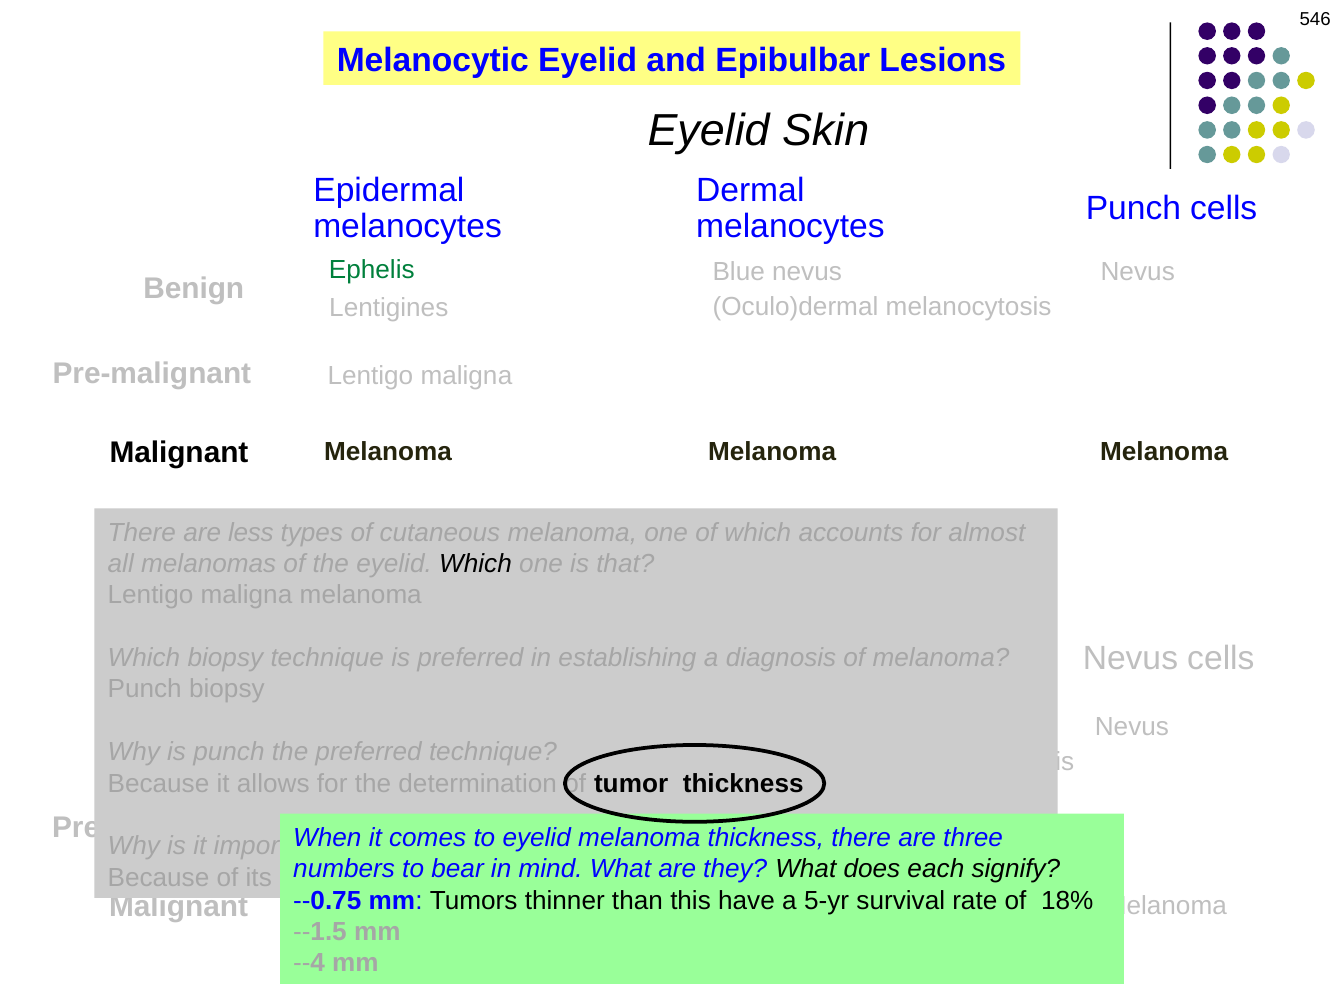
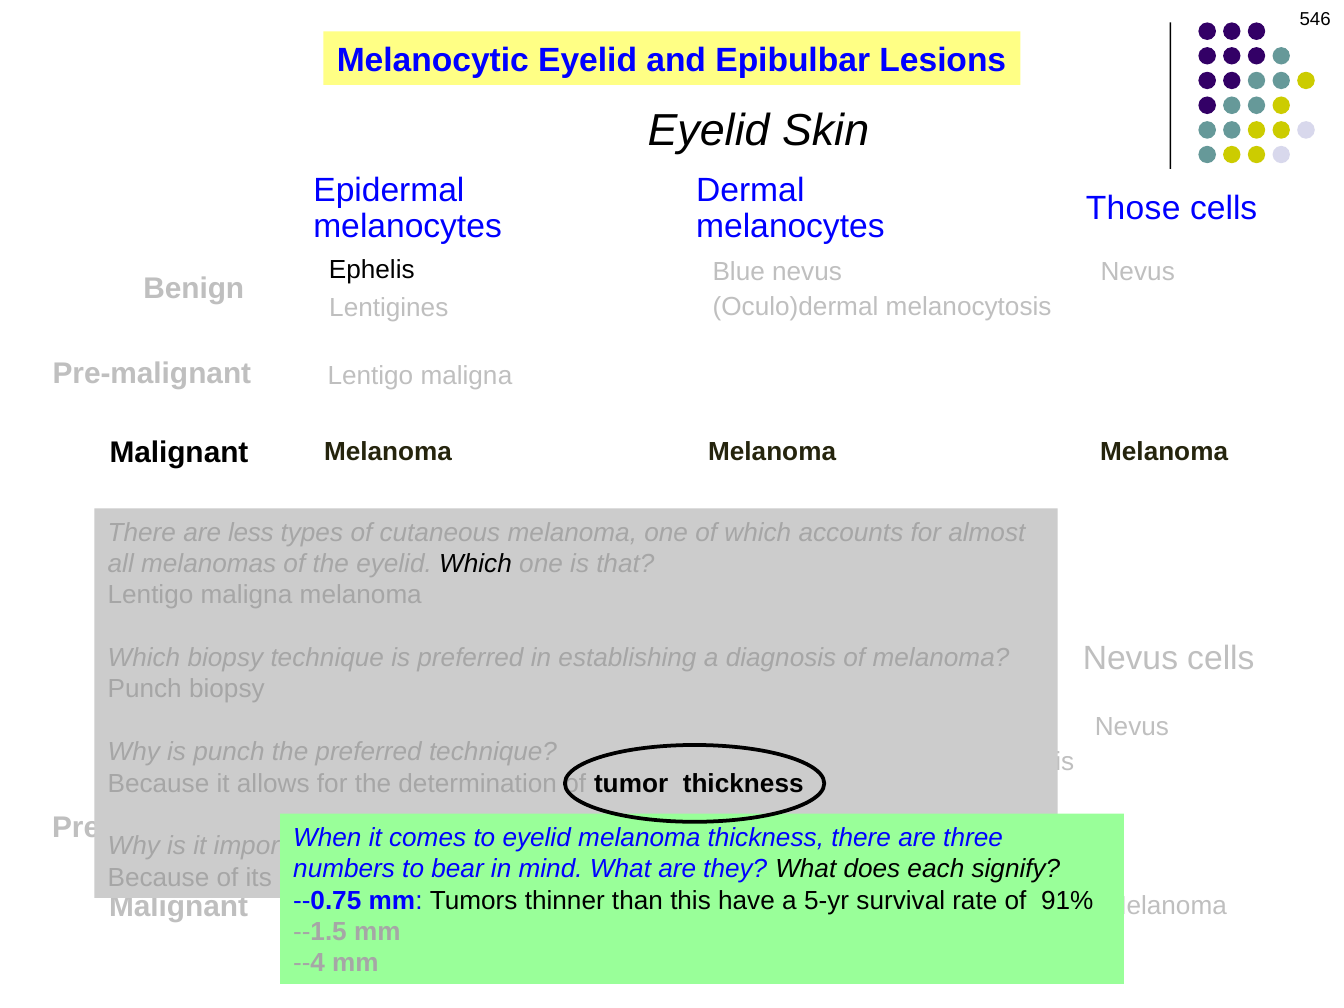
Punch: Punch -> Those (1133, 208)
Ephelis colour: green -> black (372, 269)
18%: 18% -> 91% (1067, 901)
